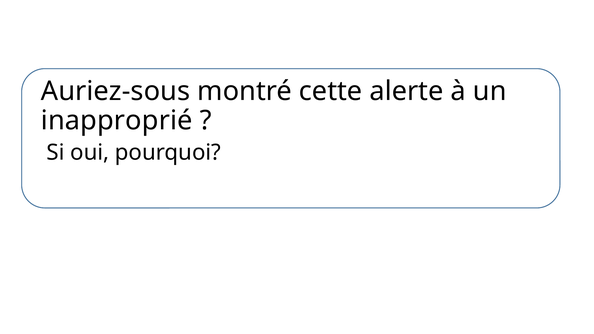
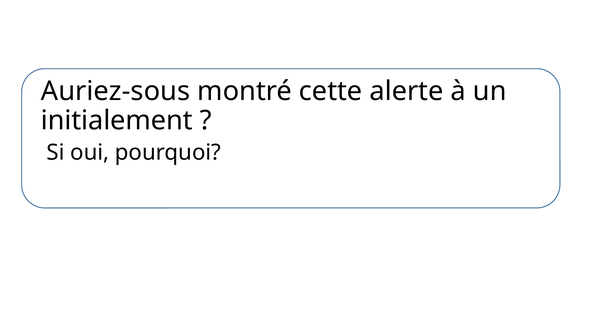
inapproprié: inapproprié -> initialement (117, 121)
